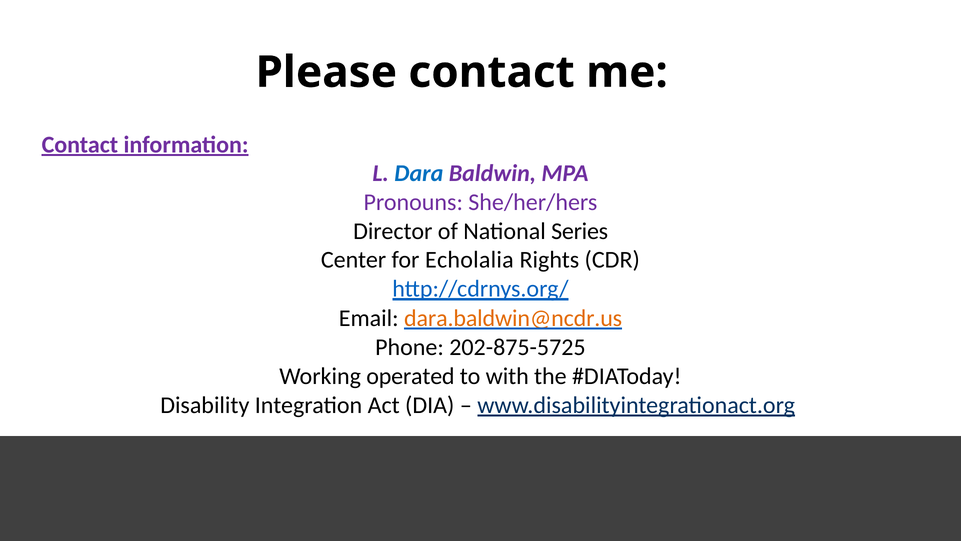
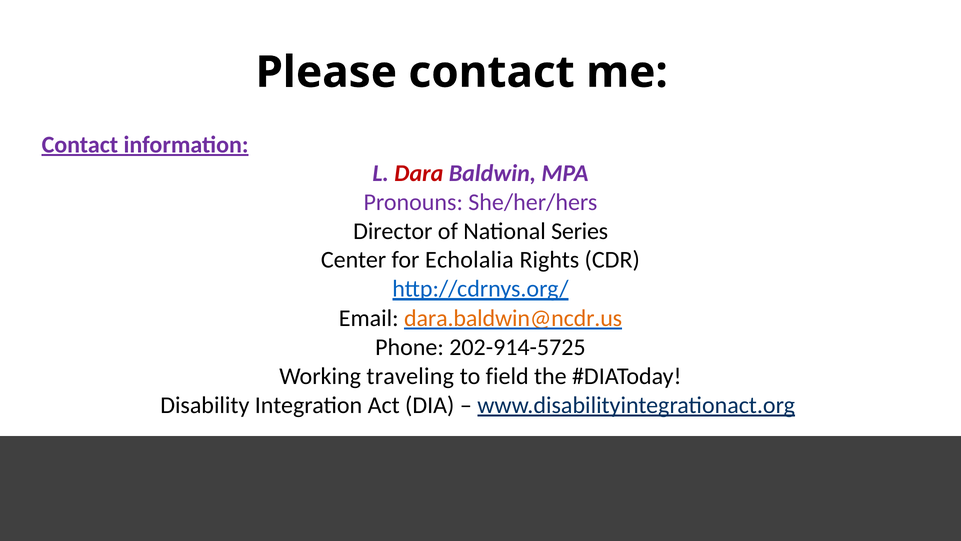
Dara colour: blue -> red (419, 173)
202-875-5725: 202-875-5725 -> 202-914-5725 (517, 347)
operated: operated -> traveling (410, 376)
with: with -> field (507, 376)
